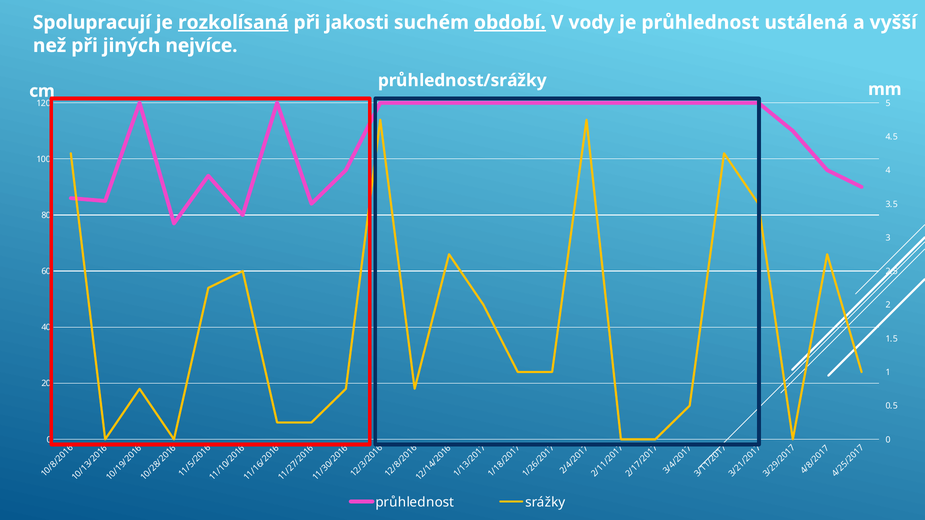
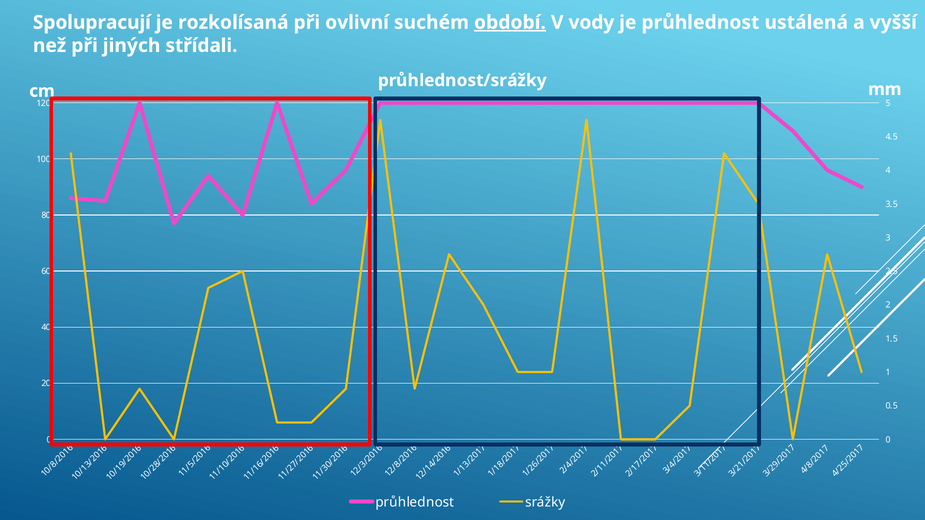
rozkolísaná underline: present -> none (233, 22)
jakosti: jakosti -> ovlivní (357, 22)
nejvíce: nejvíce -> střídali (201, 46)
